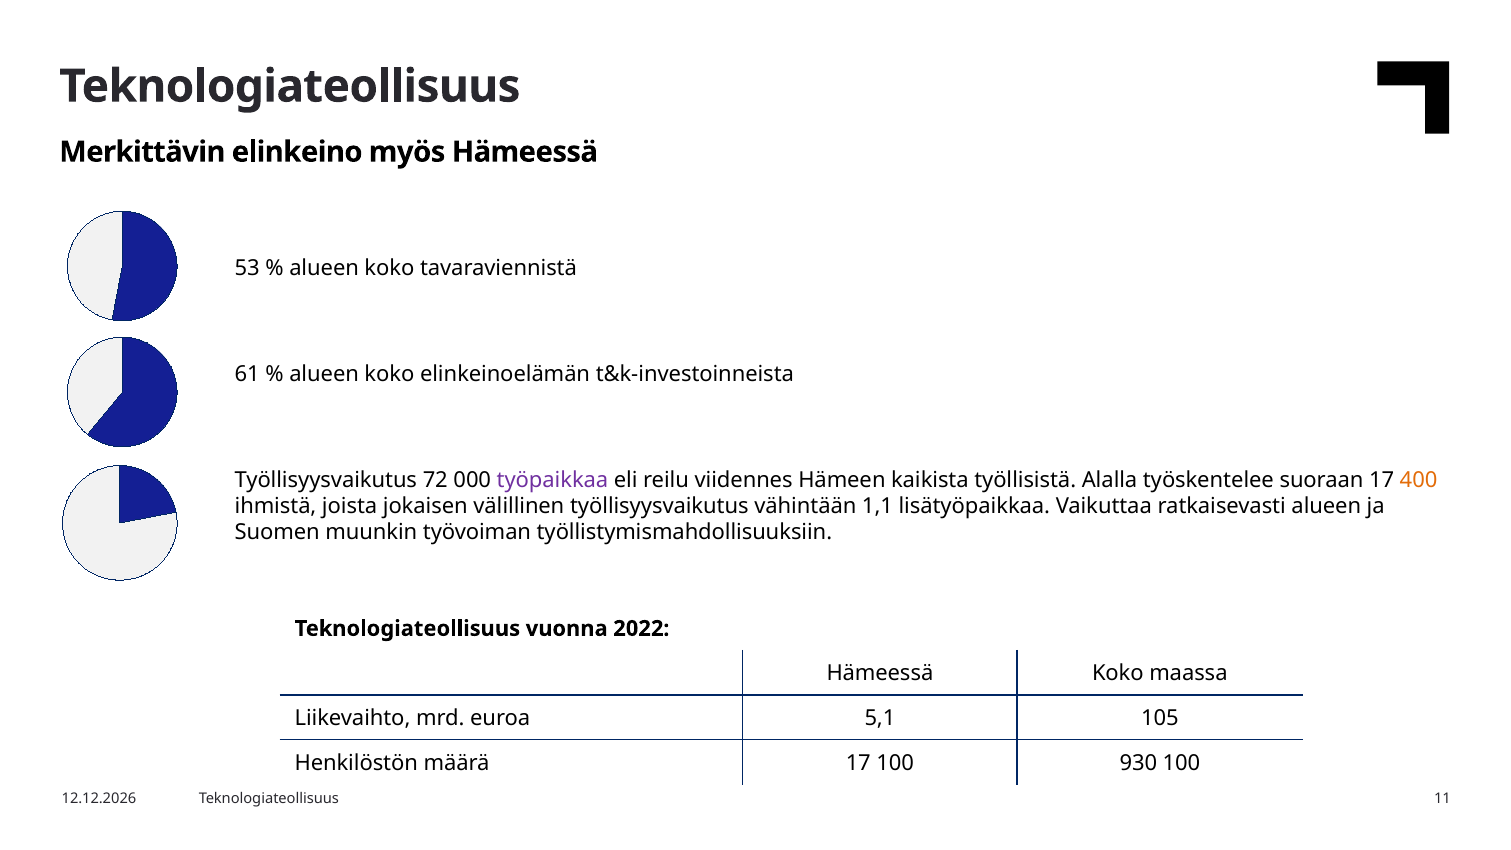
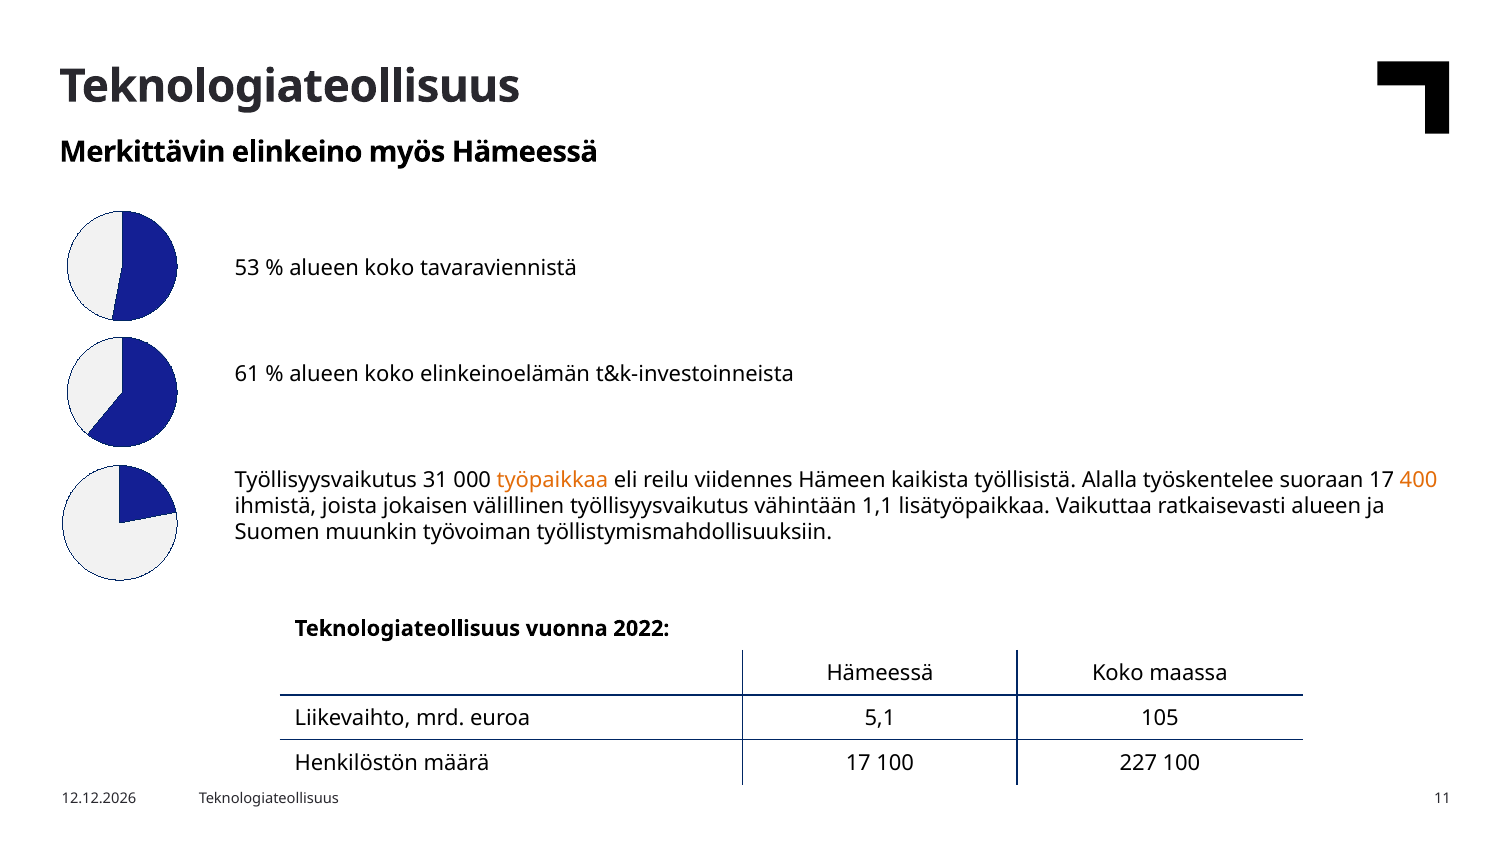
72: 72 -> 31 (435, 480)
työpaikkaa colour: purple -> orange (553, 480)
930: 930 -> 227 (1138, 763)
